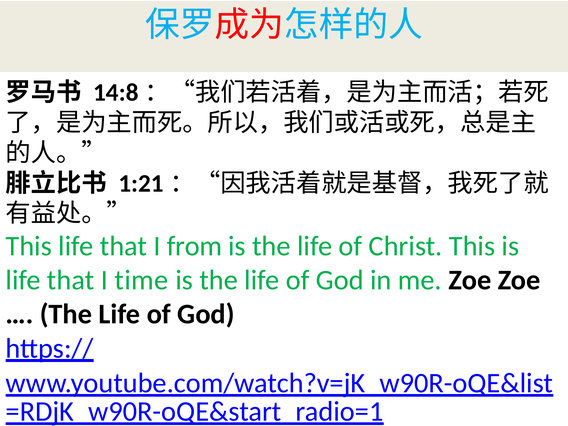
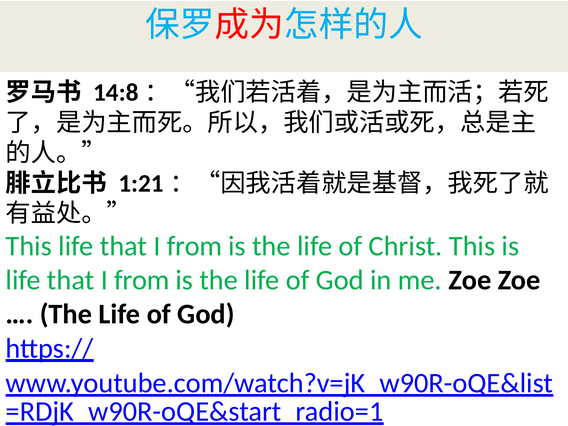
time: time -> from (142, 280)
